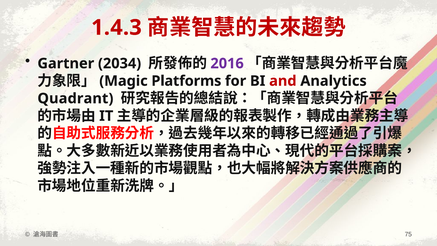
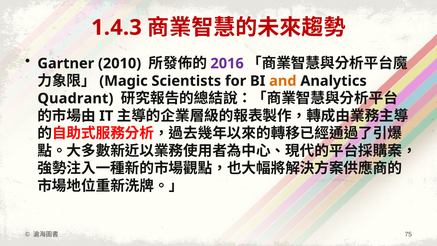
2034: 2034 -> 2010 (120, 63)
Platforms: Platforms -> Scientists (186, 81)
and colour: red -> orange (283, 81)
